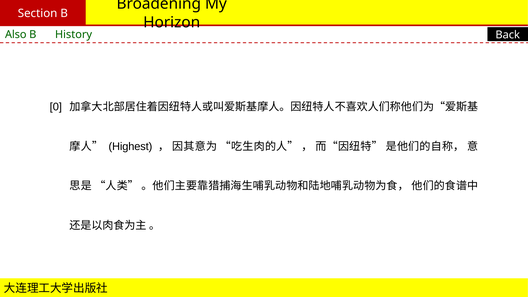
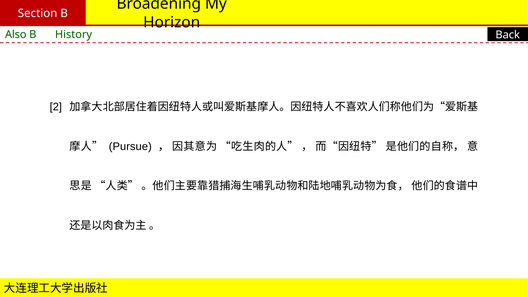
0: 0 -> 2 (56, 107)
Highest: Highest -> Pursue (130, 147)
